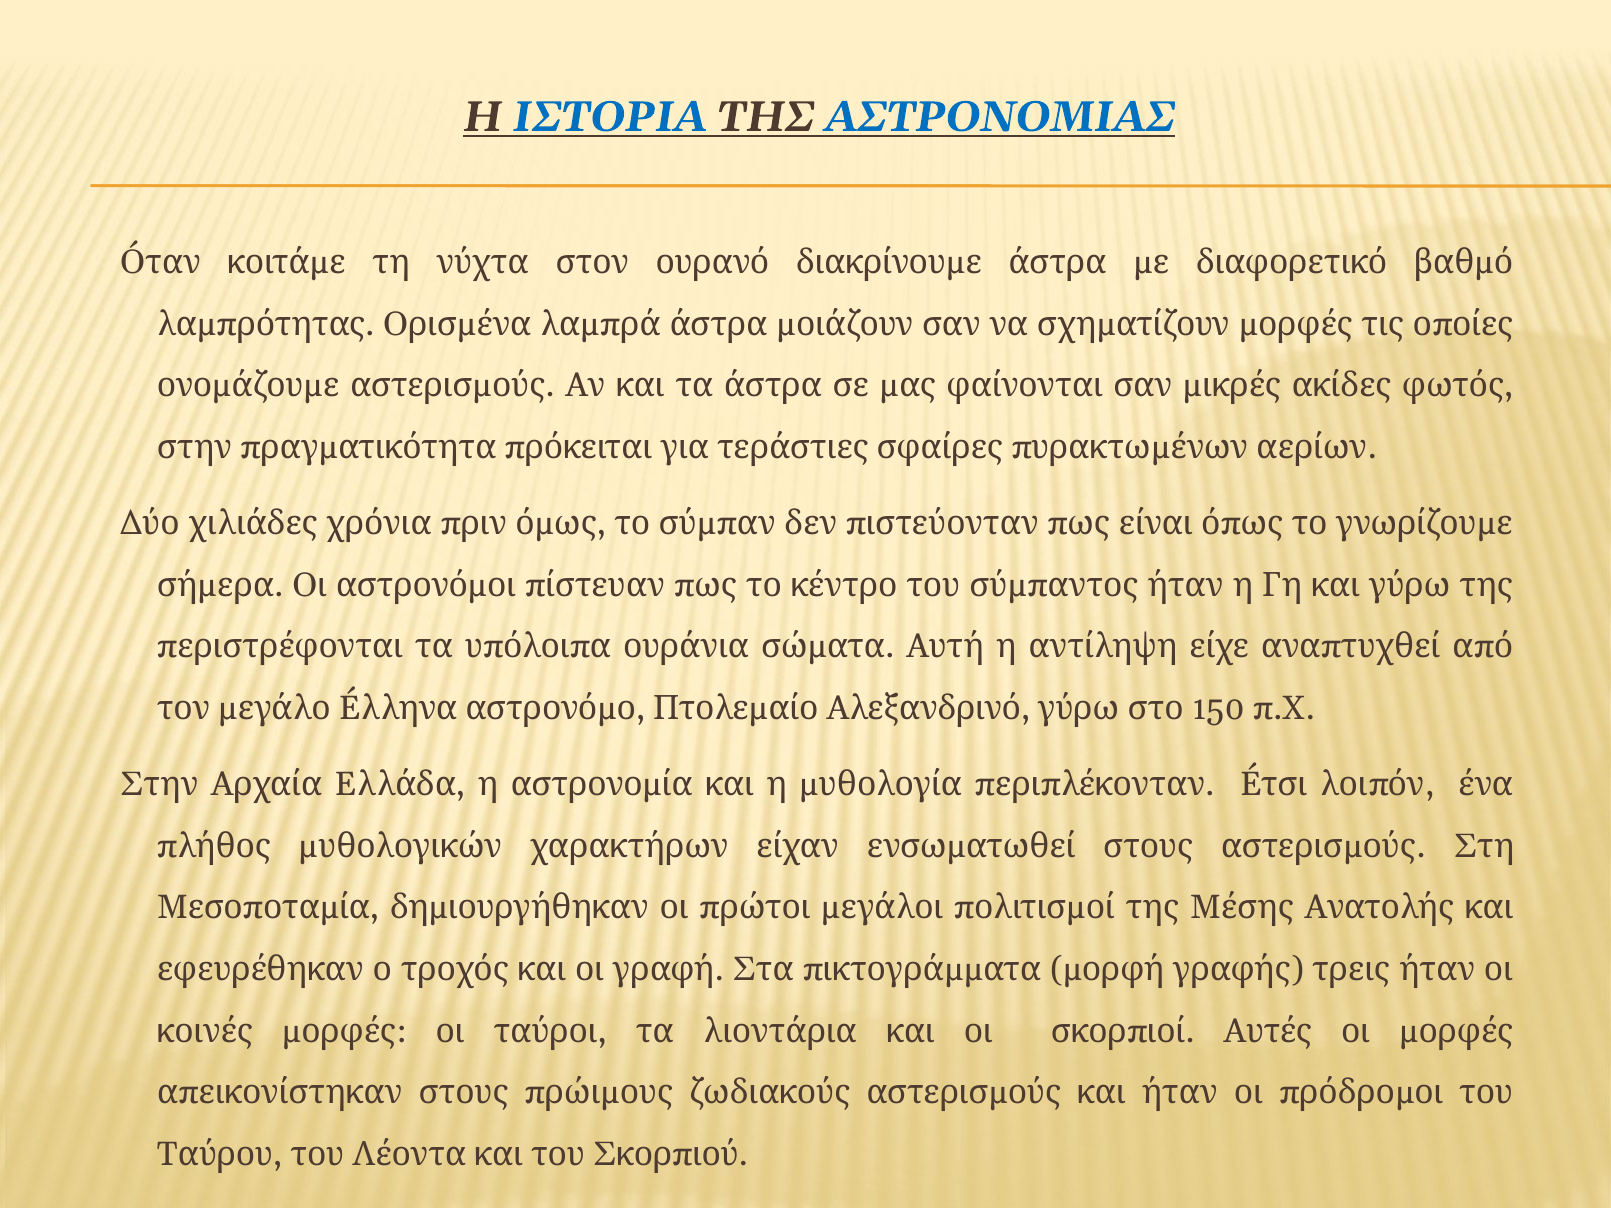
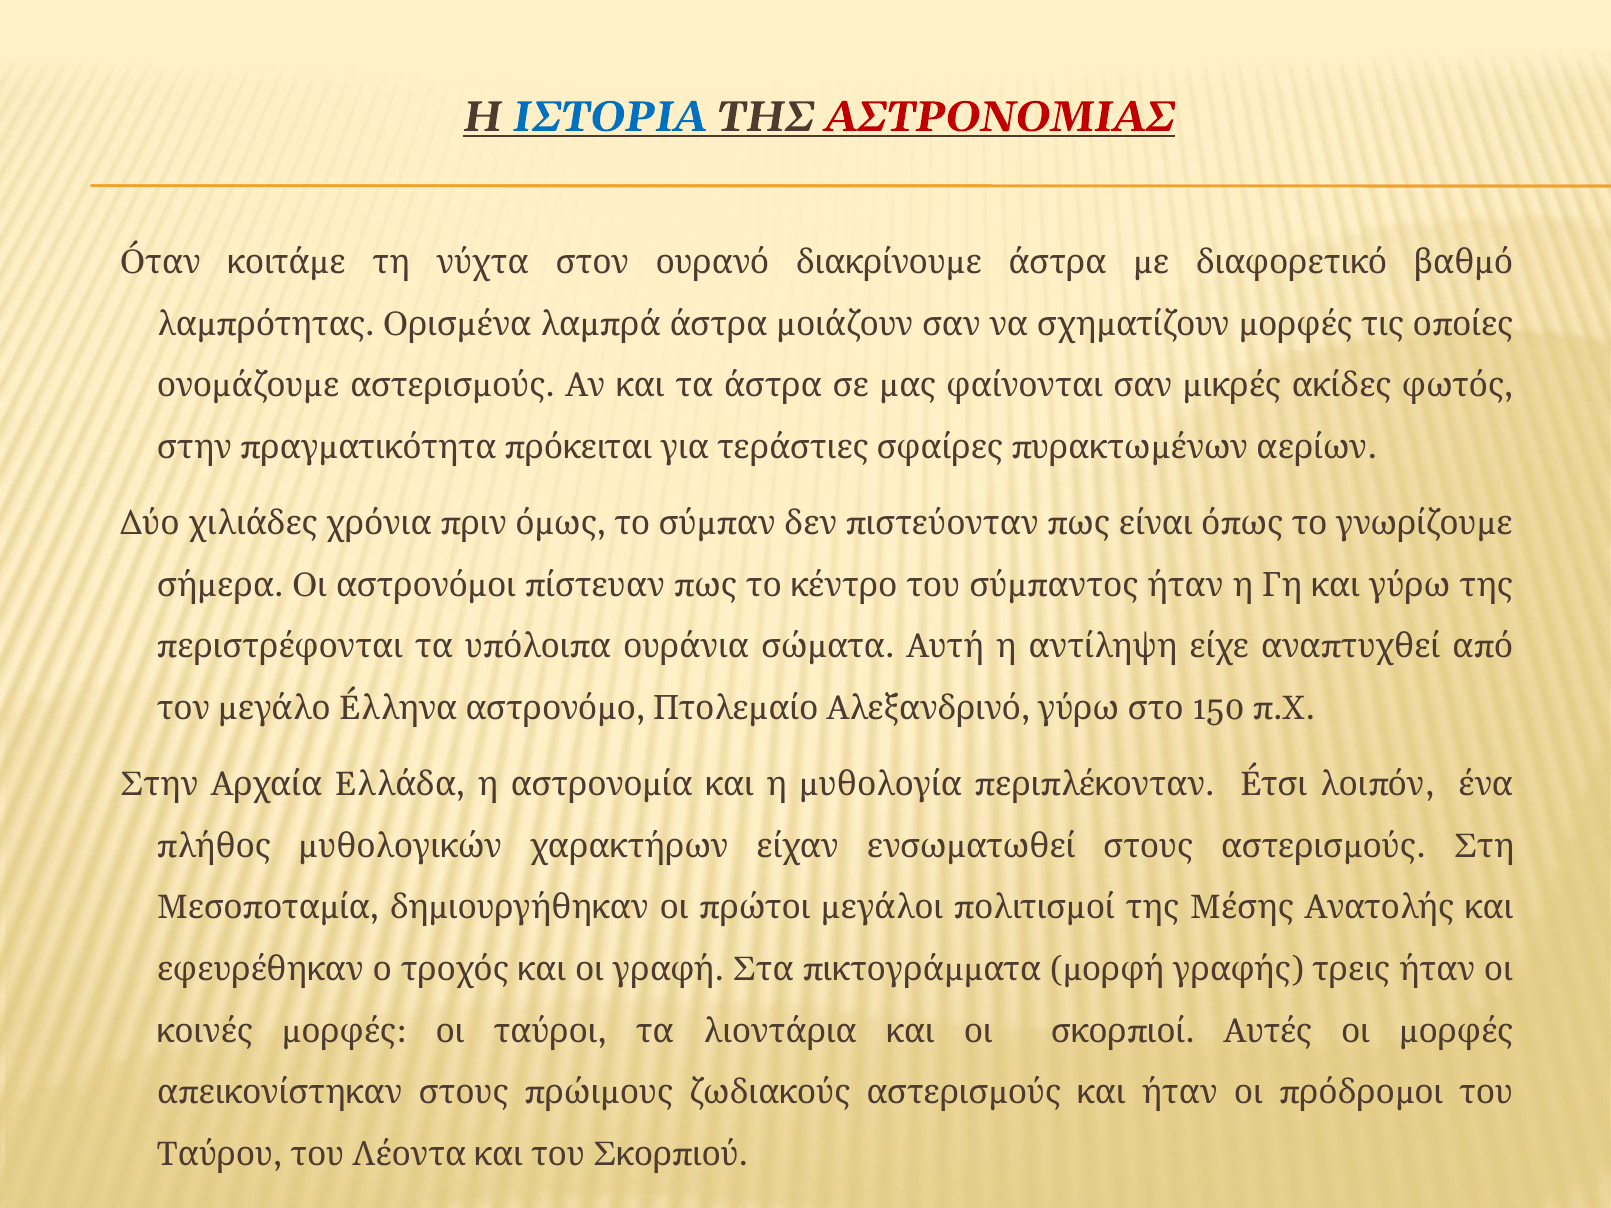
ΑΣΤΡΟΝΟΜΙΑΣ colour: blue -> red (1000, 117)
